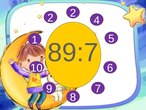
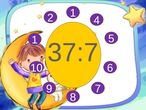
2 2: 2 -> 1 (73, 13)
89:7: 89:7 -> 37:7 (73, 52)
